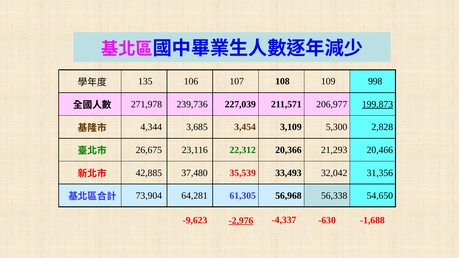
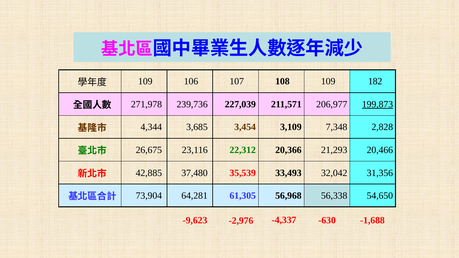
135: 135 -> 109 (145, 82)
998: 998 -> 182 (375, 81)
5,300: 5,300 -> 7,348 (337, 127)
-2,976 underline: present -> none (241, 221)
